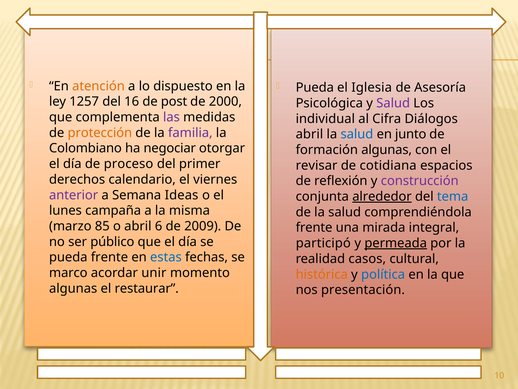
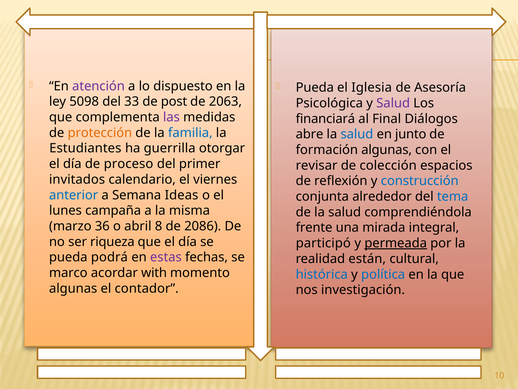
atención colour: orange -> purple (98, 86)
1257: 1257 -> 5098 (84, 102)
16: 16 -> 33 (132, 102)
2000: 2000 -> 2063 (225, 102)
individual: individual -> financiará (325, 119)
Cifra: Cifra -> Final (387, 119)
familia colour: purple -> blue (190, 133)
abril: abril -> abre (309, 134)
Colombiano: Colombiano -> Estudiantes (85, 148)
negociar: negociar -> guerrilla (170, 148)
cotidiana: cotidiana -> colección (388, 165)
derechos: derechos -> invitados (77, 179)
construcción colour: purple -> blue (420, 181)
anterior colour: purple -> blue (74, 195)
alrededor underline: present -> none (382, 196)
85: 85 -> 36 (102, 226)
6: 6 -> 8 (159, 226)
2009: 2009 -> 2086 (203, 226)
público: público -> riqueza (112, 241)
pueda frente: frente -> podrá (109, 257)
estas colour: blue -> purple (166, 257)
casos: casos -> están (367, 258)
unir: unir -> with (154, 273)
histórica colour: orange -> blue (322, 274)
restaurar: restaurar -> contador (147, 288)
presentación: presentación -> investigación (363, 290)
